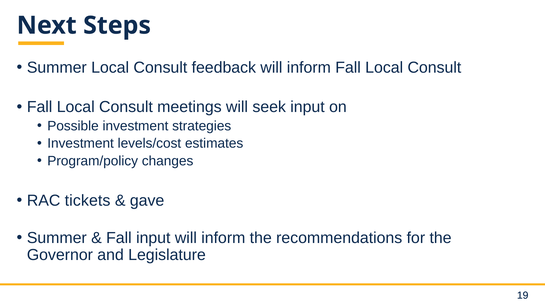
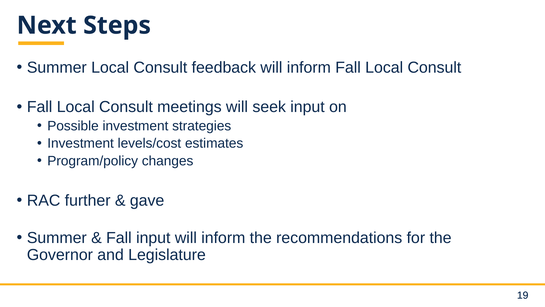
tickets: tickets -> further (88, 200)
